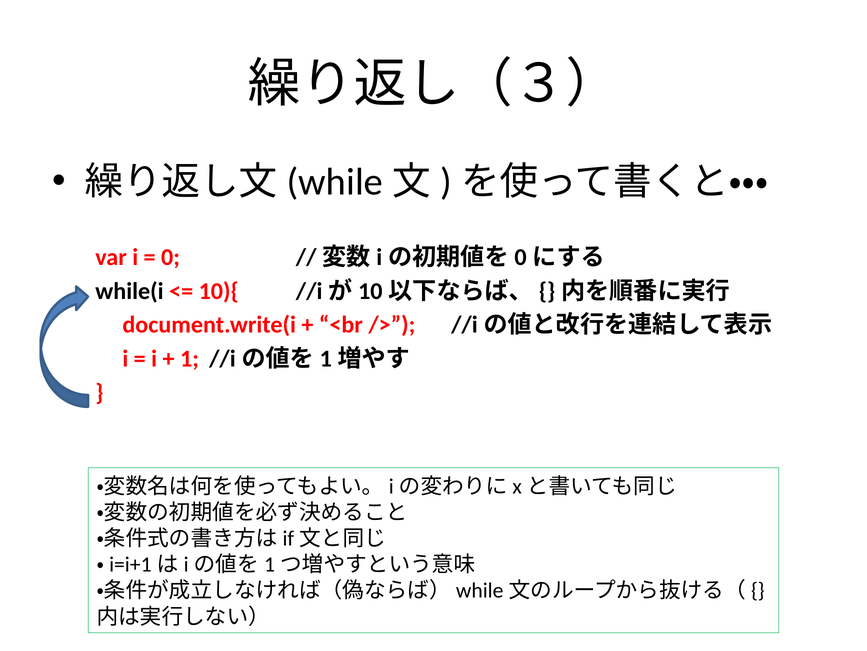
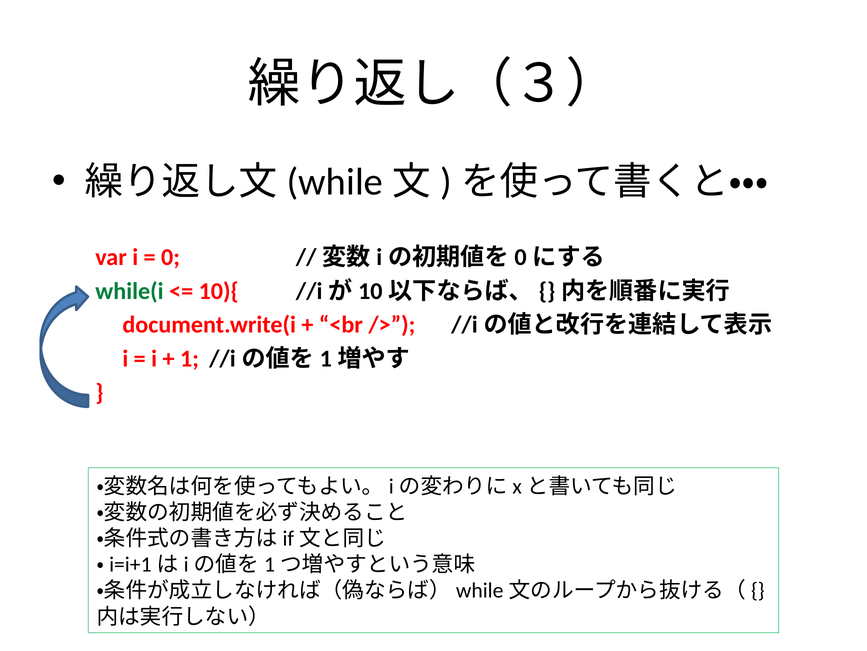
while(i colour: black -> green (130, 291)
